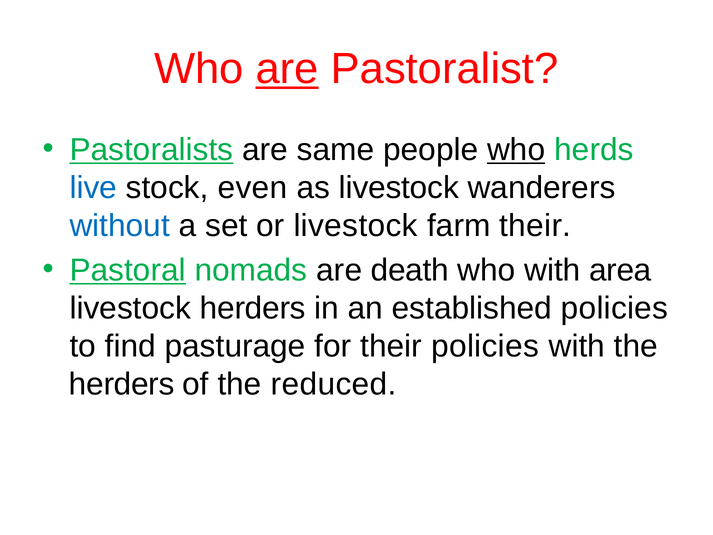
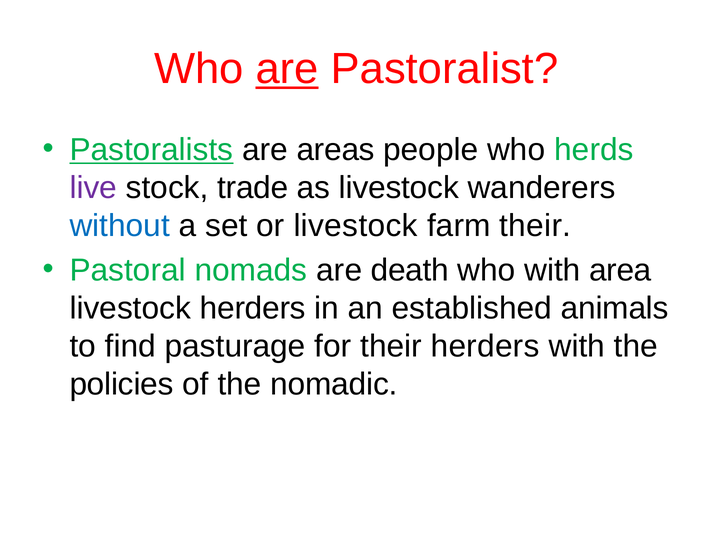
same: same -> areas (336, 150)
who underline: present -> none (516, 150)
live colour: blue -> purple (93, 188)
even: even -> trade (253, 188)
Pastoral underline: present -> none (128, 270)
established policies: policies -> animals (615, 308)
their policies: policies -> herders (485, 346)
herders: herders -> policies (122, 384)
reduced: reduced -> nomadic (334, 384)
